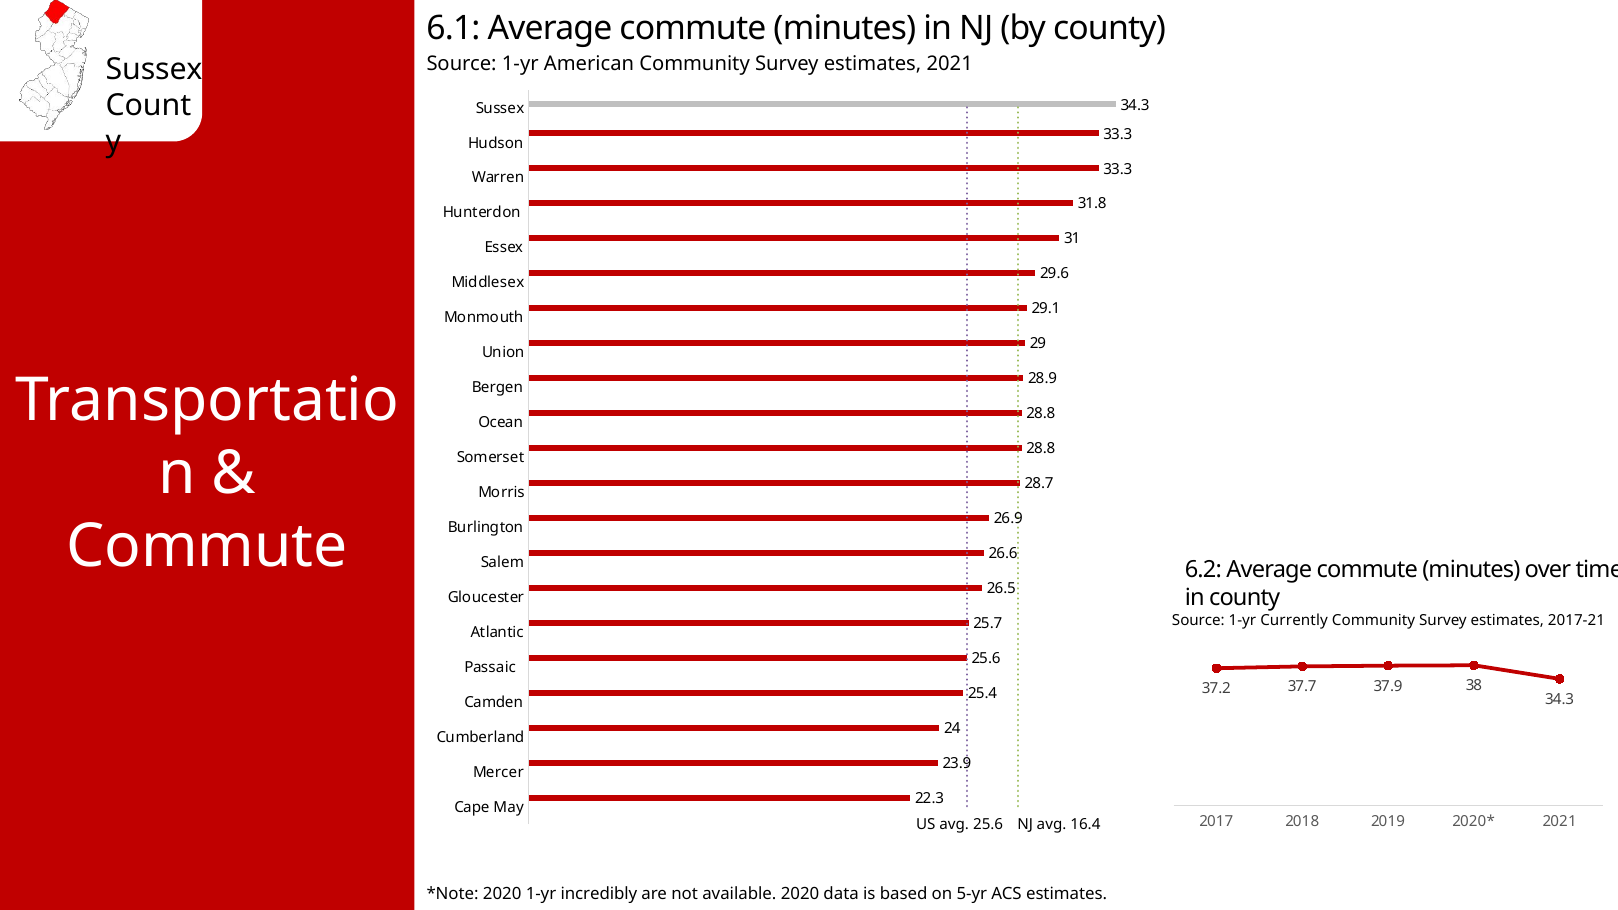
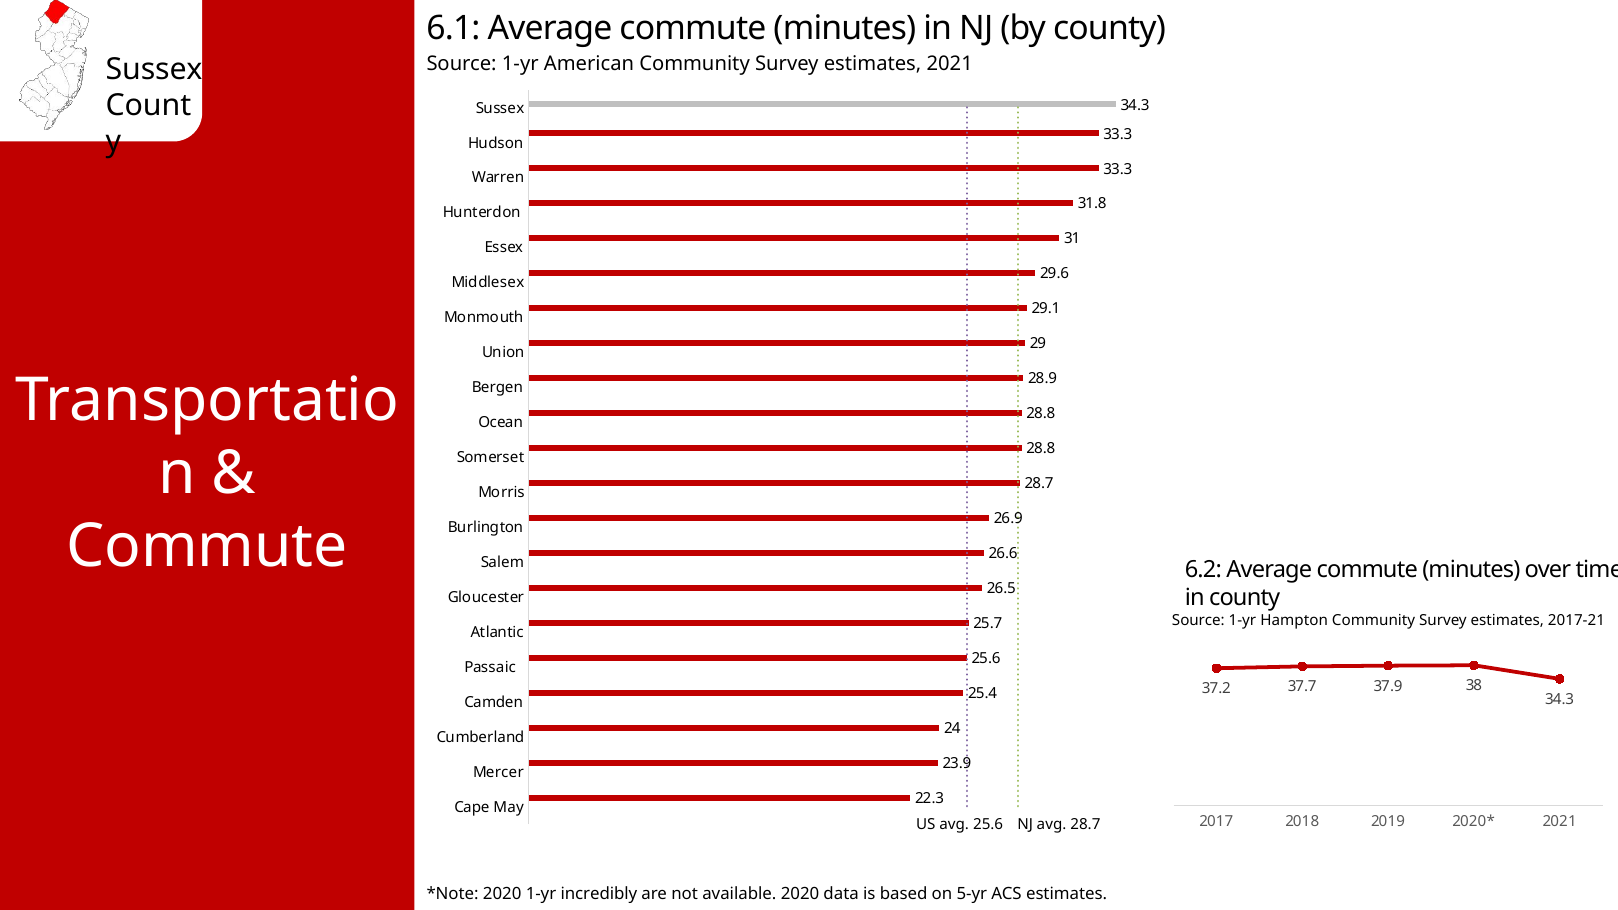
Currently: Currently -> Hampton (1294, 621)
avg 16.4: 16.4 -> 28.7 (1085, 825)
